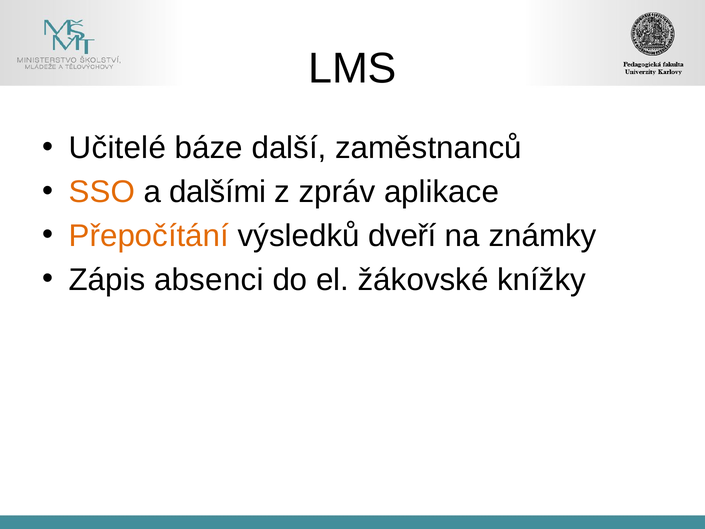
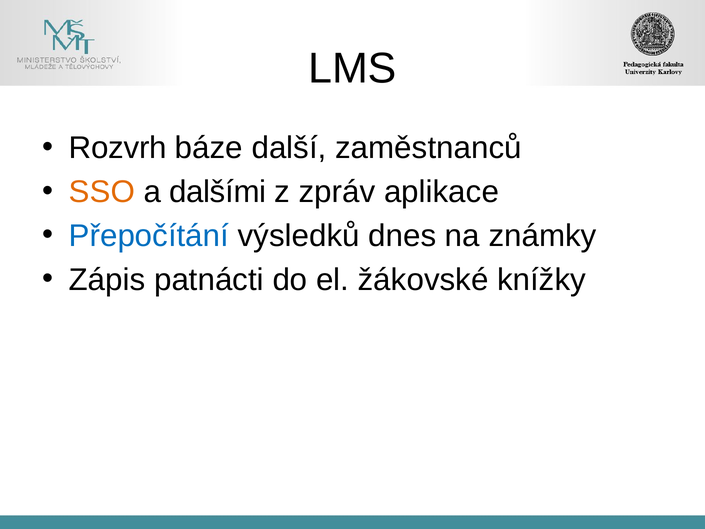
Učitelé: Učitelé -> Rozvrh (118, 148)
Přepočítání colour: orange -> blue (149, 236)
dveří: dveří -> dnes (402, 236)
absenci: absenci -> patnácti (209, 280)
